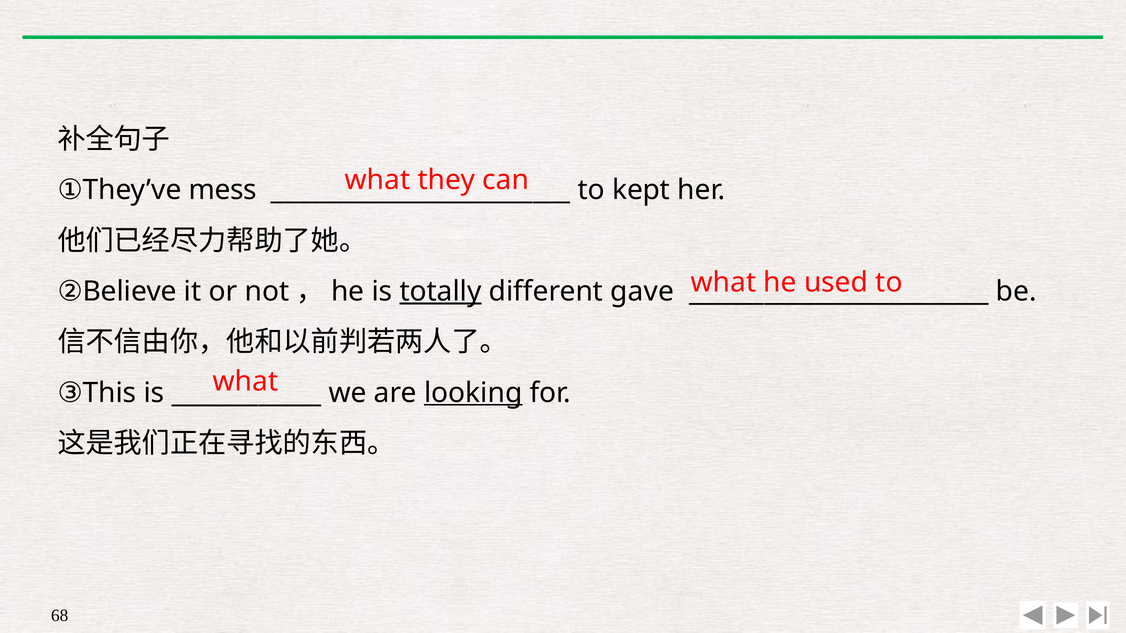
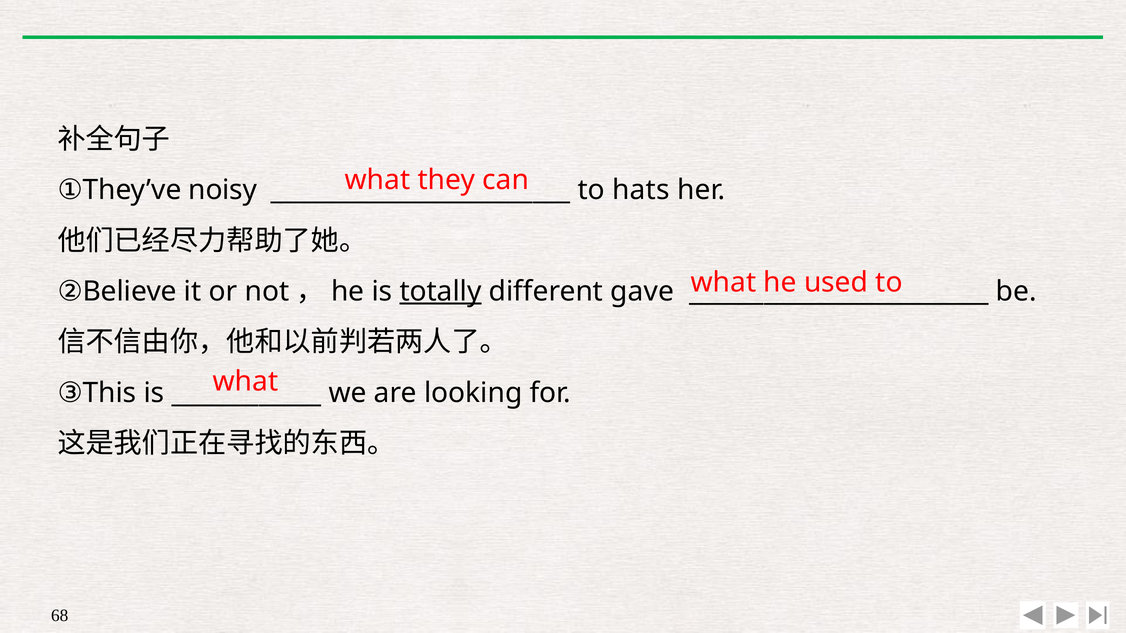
mess: mess -> noisy (223, 190)
kept: kept -> hats (641, 190)
looking underline: present -> none (473, 393)
